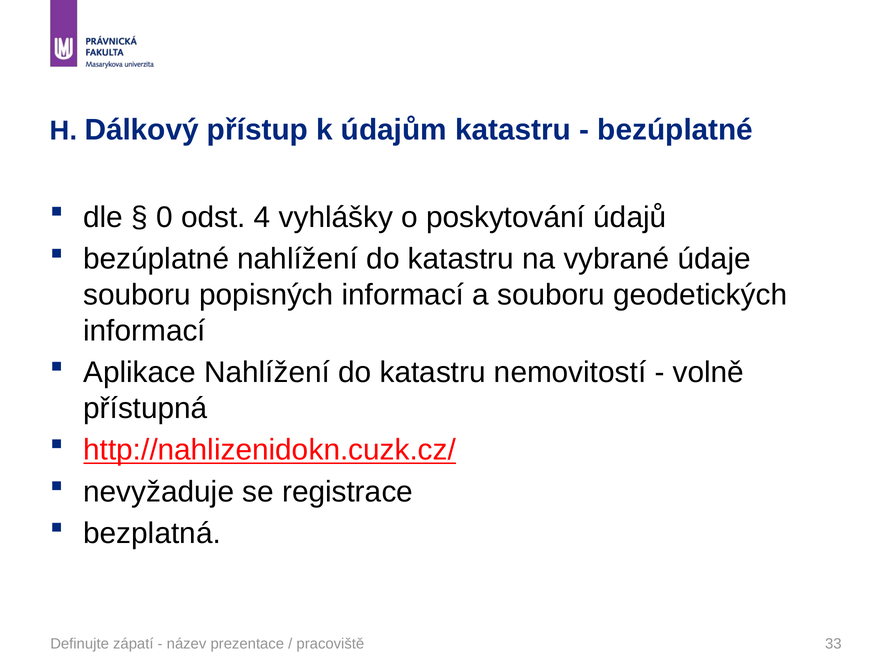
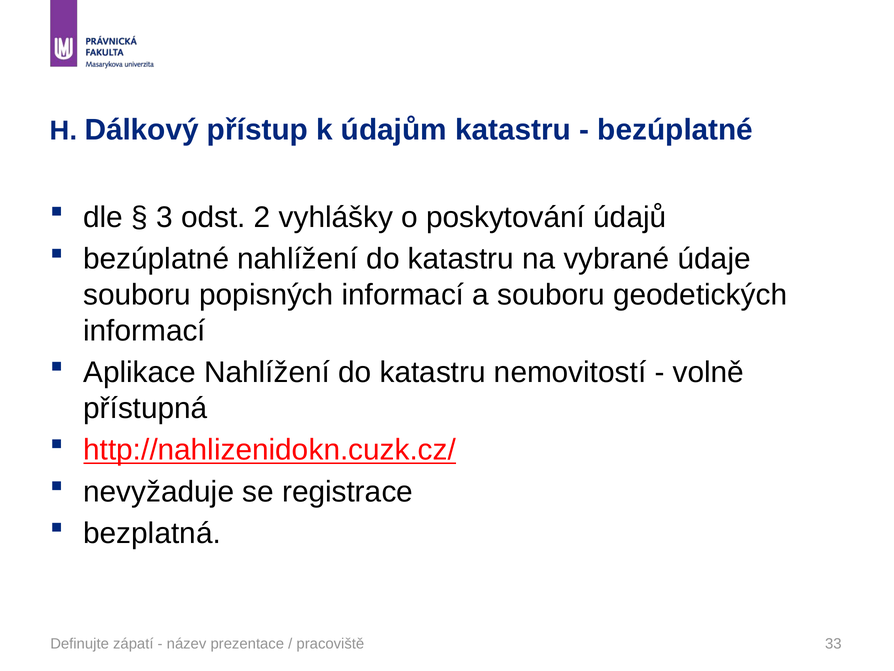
0: 0 -> 3 (164, 217)
4: 4 -> 2 (262, 217)
